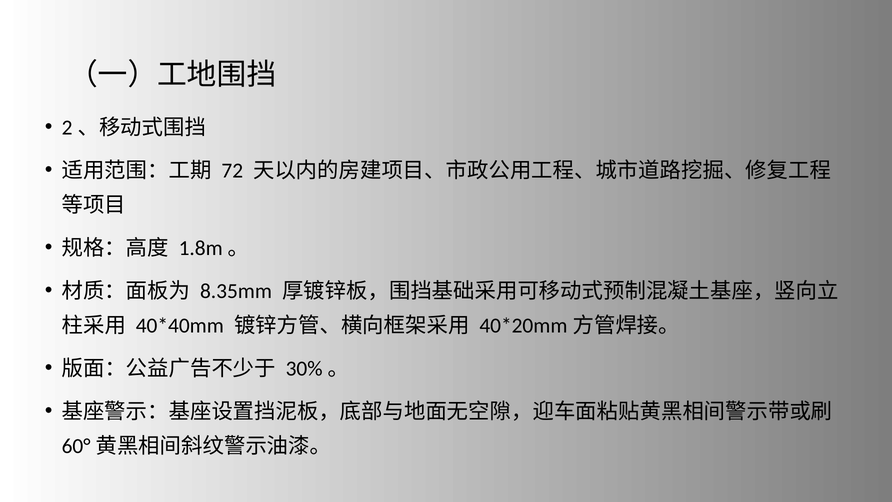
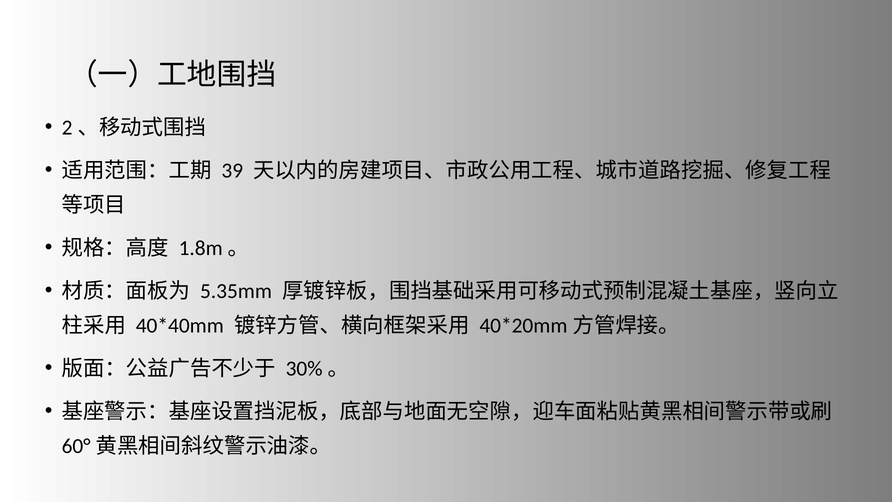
72: 72 -> 39 (232, 170)
8.35mm: 8.35mm -> 5.35mm (236, 291)
